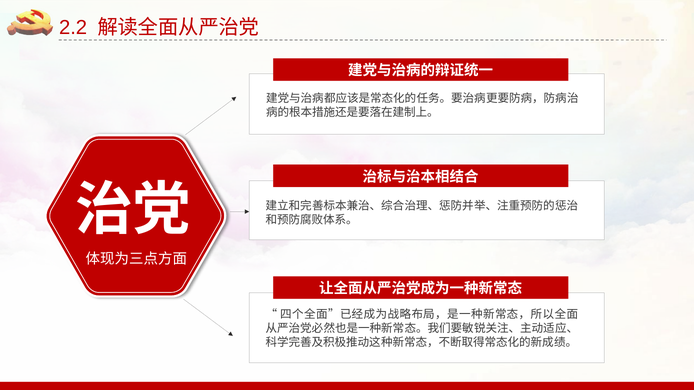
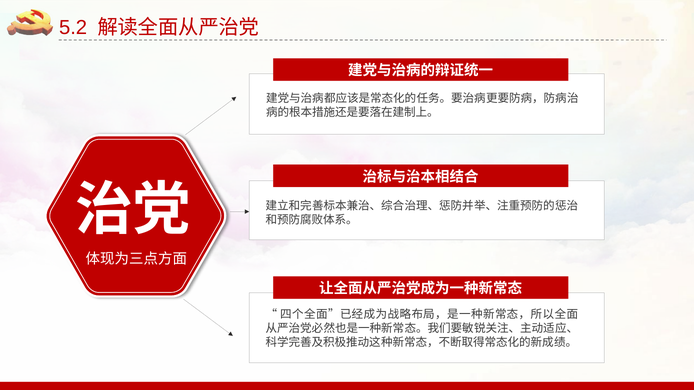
2.2: 2.2 -> 5.2 (73, 28)
